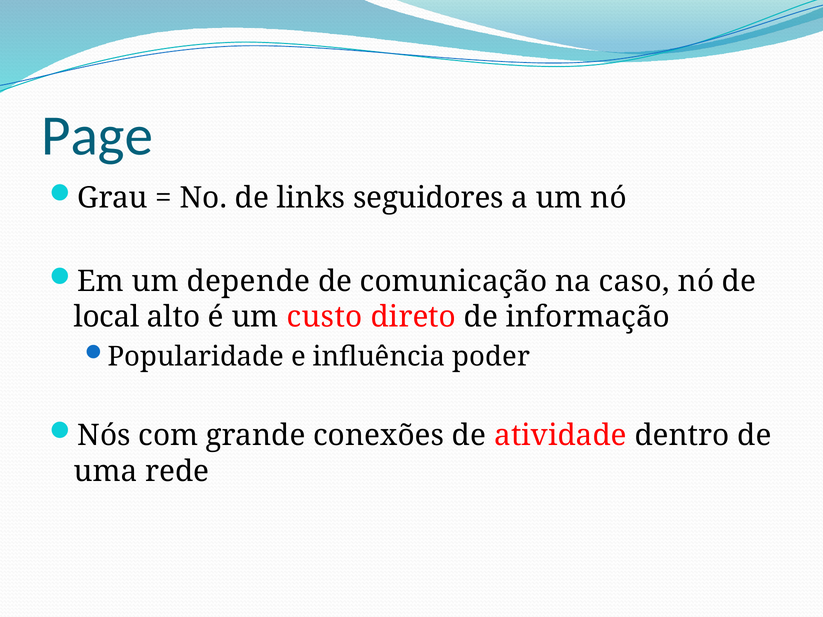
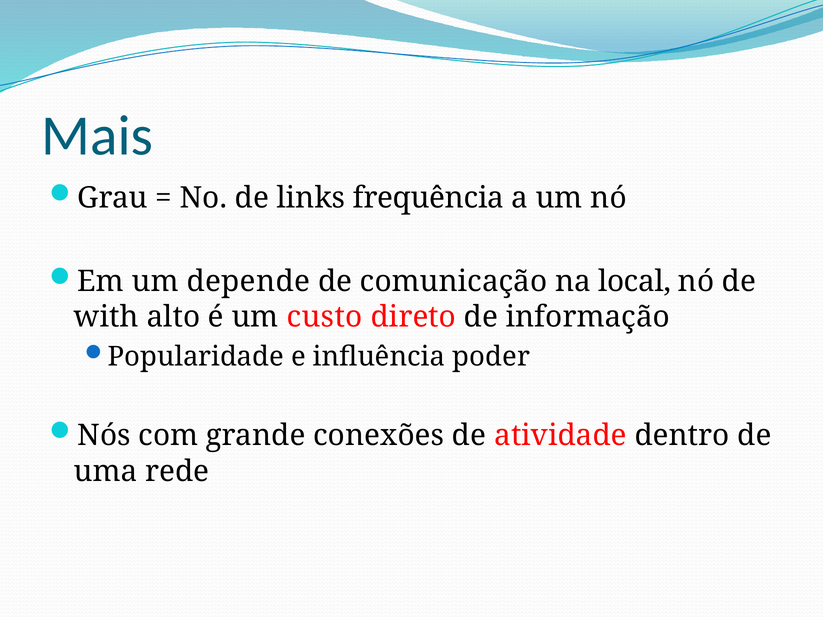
Page: Page -> Mais (97, 136)
seguidores: seguidores -> frequência (428, 198)
caso: caso -> local (635, 282)
local: local -> with (106, 317)
